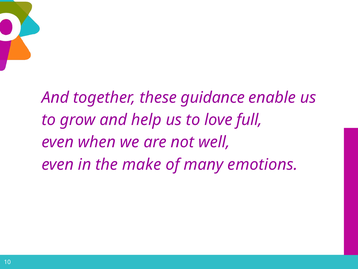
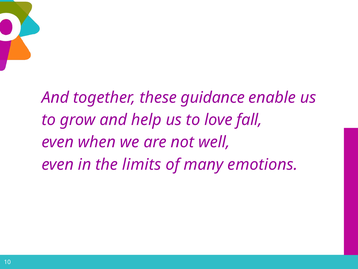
full: full -> fall (249, 120)
make: make -> limits (142, 164)
